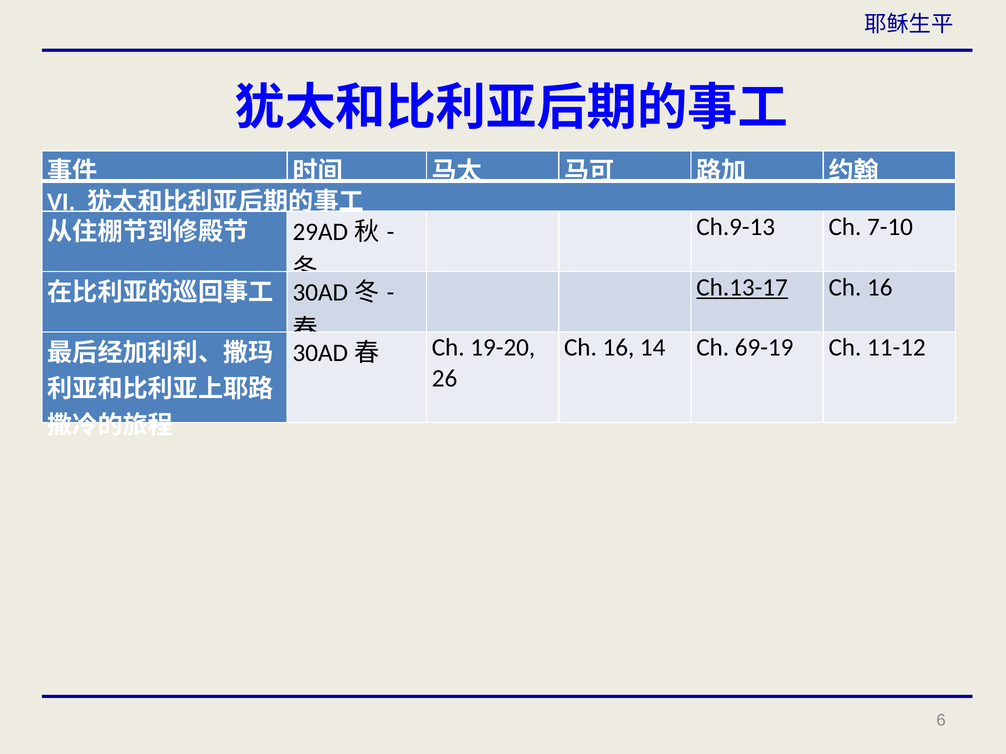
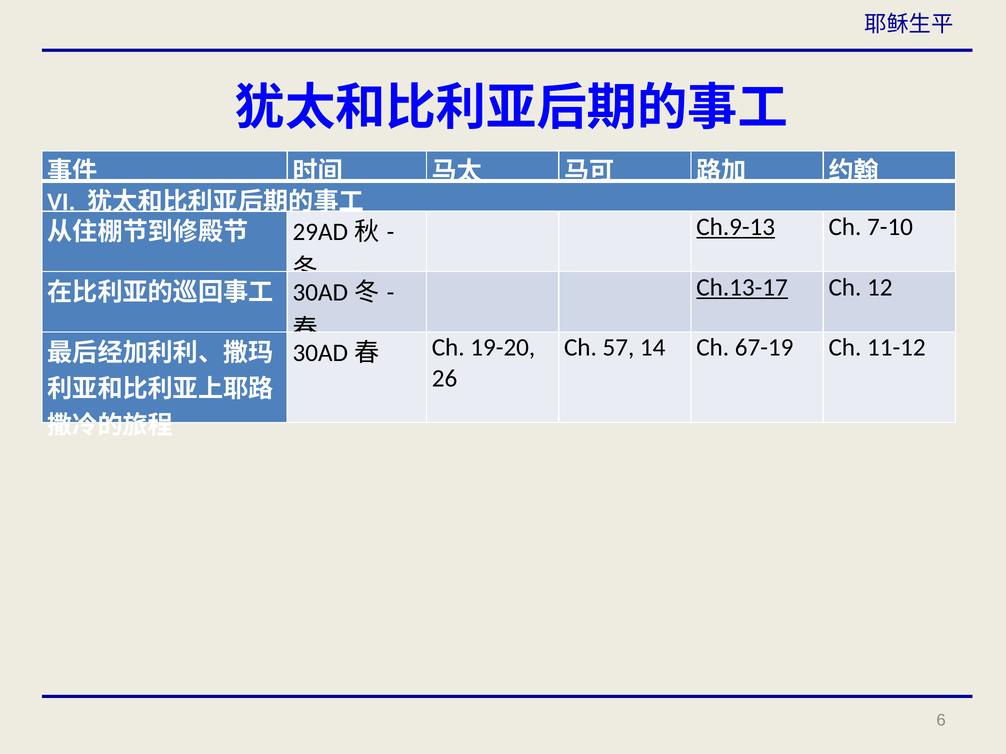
Ch.9-13 underline: none -> present (736, 227)
16: 16 -> 12 (880, 287)
16: 16 -> 57 (618, 348)
69-19: 69-19 -> 67-19 (764, 348)
